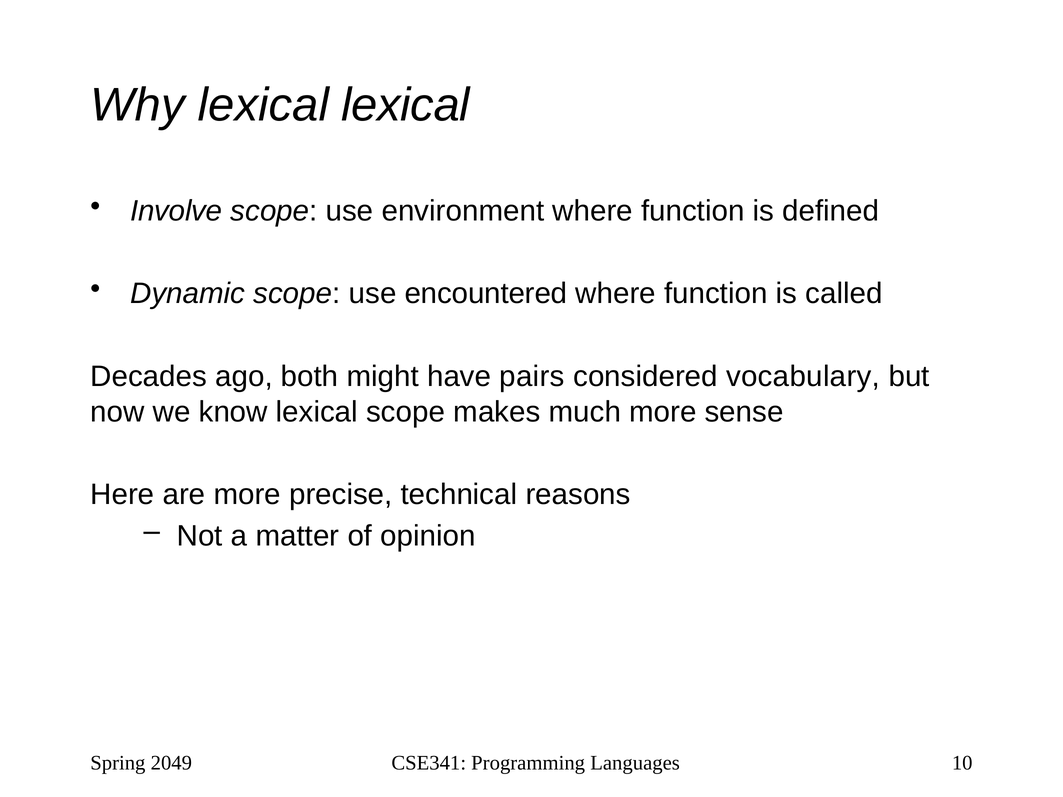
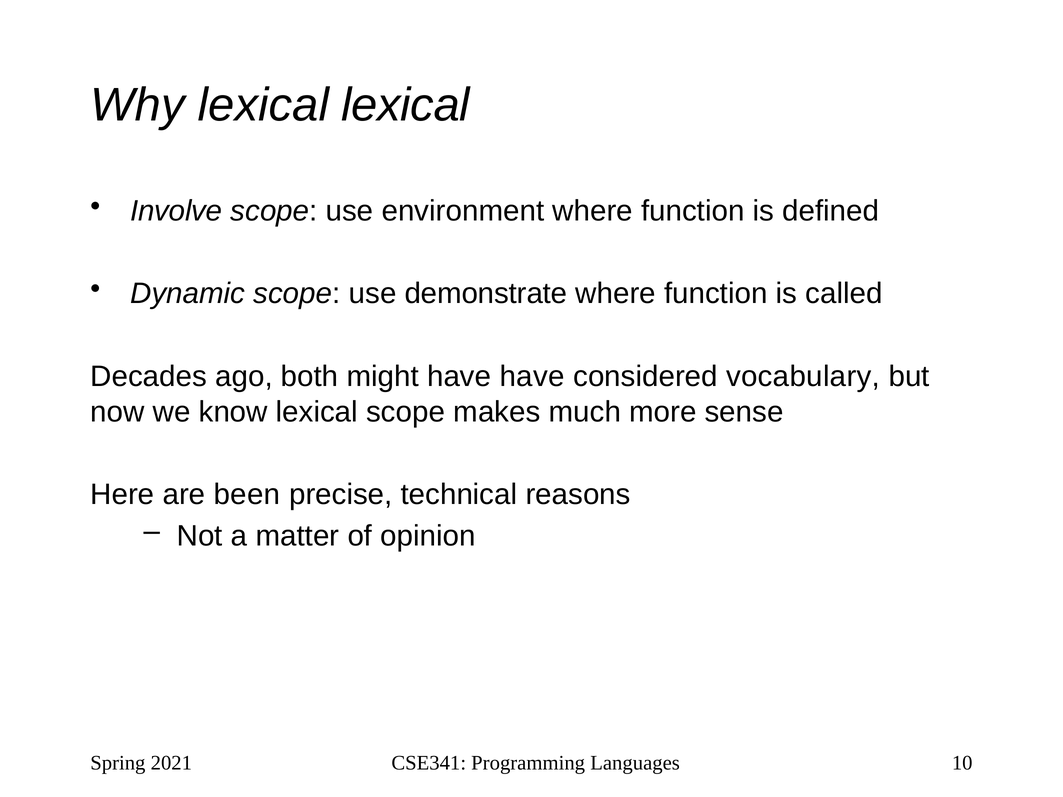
encountered: encountered -> demonstrate (486, 294)
have pairs: pairs -> have (532, 377)
are more: more -> been (247, 495)
2049: 2049 -> 2021 (171, 763)
